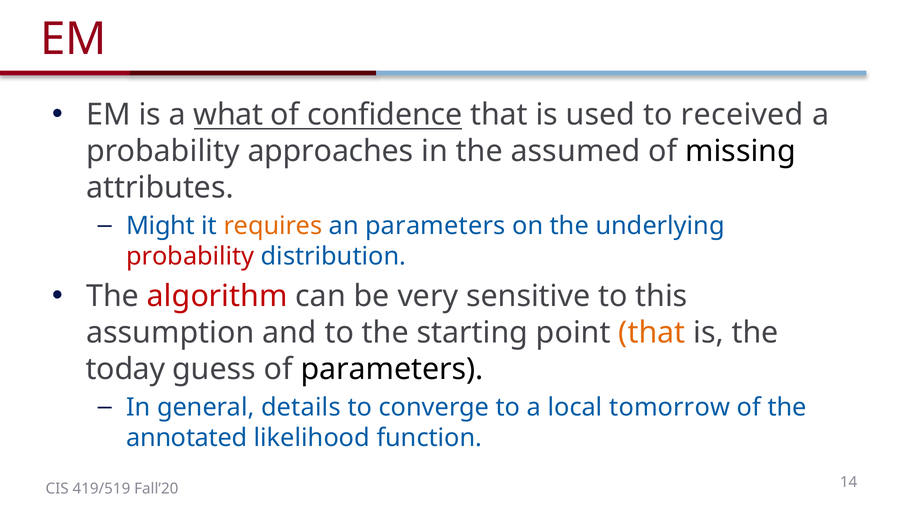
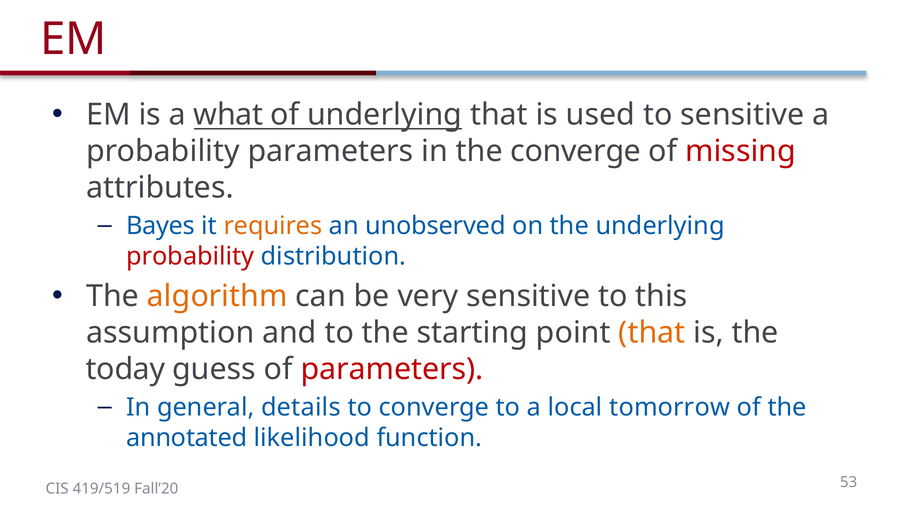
of confidence: confidence -> underlying (385, 115)
to received: received -> sensitive (742, 115)
probability approaches: approaches -> parameters (330, 151)
the assumed: assumed -> converge (576, 151)
missing colour: black -> red (741, 151)
Might: Might -> Bayes (161, 226)
an parameters: parameters -> unobserved (435, 226)
algorithm colour: red -> orange (217, 296)
parameters colour: black -> red (392, 369)
14: 14 -> 53 (849, 482)
